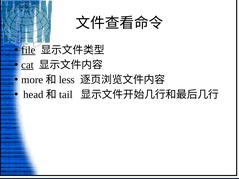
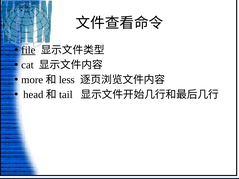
cat underline: present -> none (27, 65)
